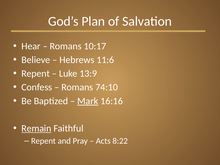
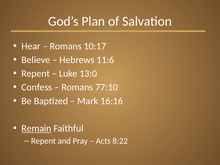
13:9: 13:9 -> 13:0 (88, 74)
74:10: 74:10 -> 77:10 (107, 87)
Mark underline: present -> none (88, 101)
